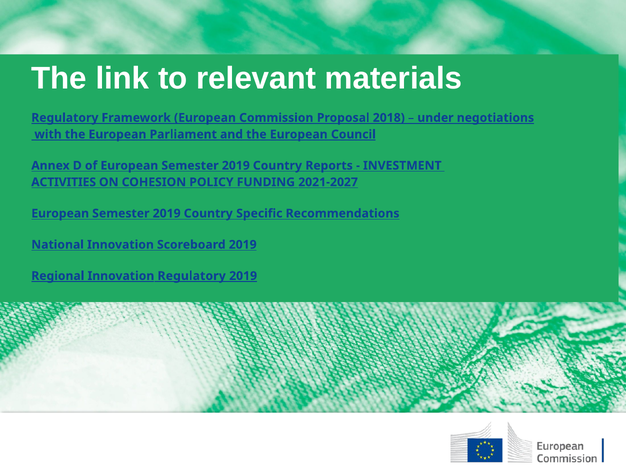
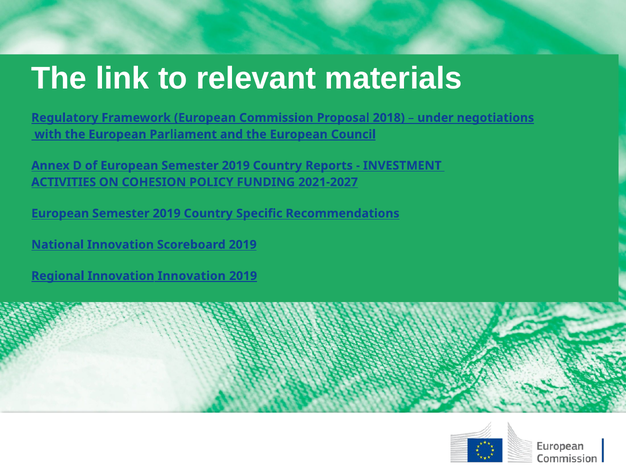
Innovation Regulatory: Regulatory -> Innovation (192, 276)
